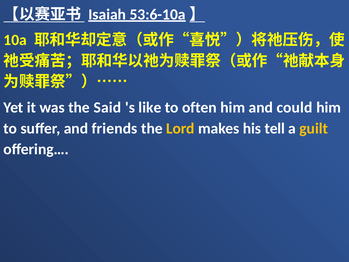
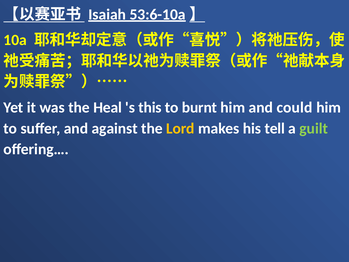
Said: Said -> Heal (108, 107)
like: like -> this (150, 107)
often: often -> burnt (199, 107)
friends: friends -> against (115, 128)
guilt colour: yellow -> light green (314, 128)
